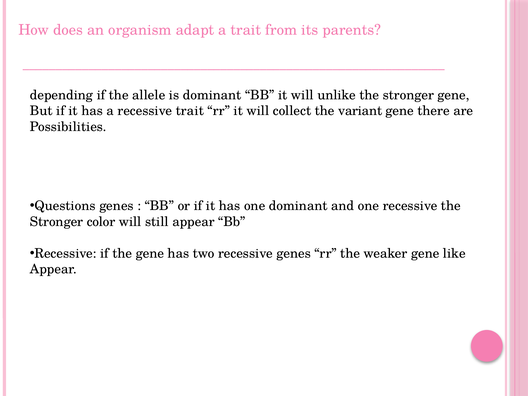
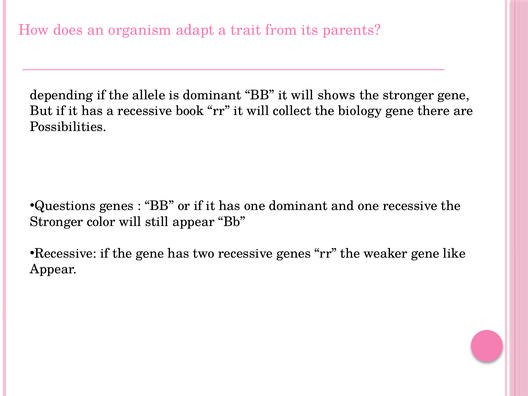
unlike: unlike -> shows (337, 95)
recessive trait: trait -> book (190, 111)
variant: variant -> biology (360, 111)
